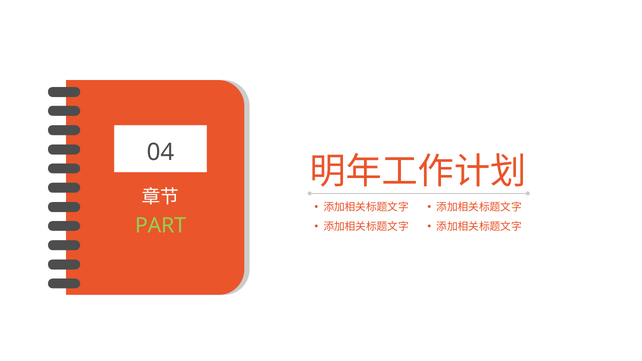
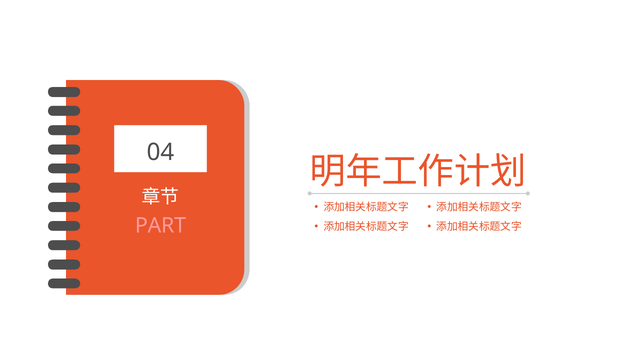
PART colour: light green -> pink (160, 226)
